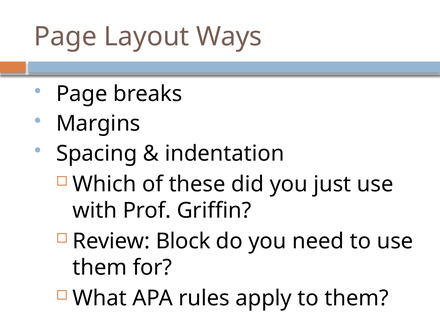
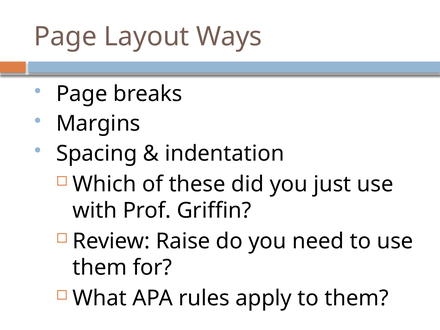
Block: Block -> Raise (183, 241)
